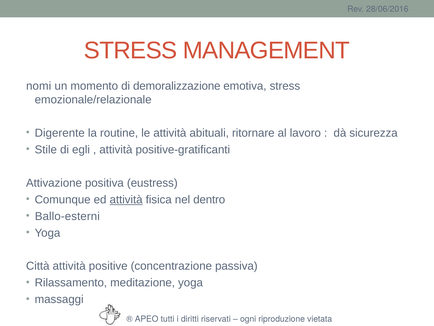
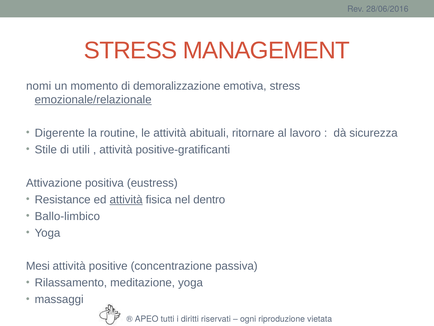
emozionale/relazionale underline: none -> present (93, 100)
egli: egli -> utili (81, 149)
Comunque: Comunque -> Resistance (63, 199)
Ballo-esterni: Ballo-esterni -> Ballo-limbico (67, 216)
Città: Città -> Mesi (38, 266)
